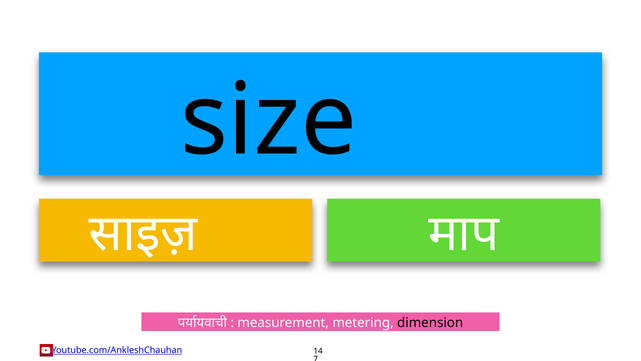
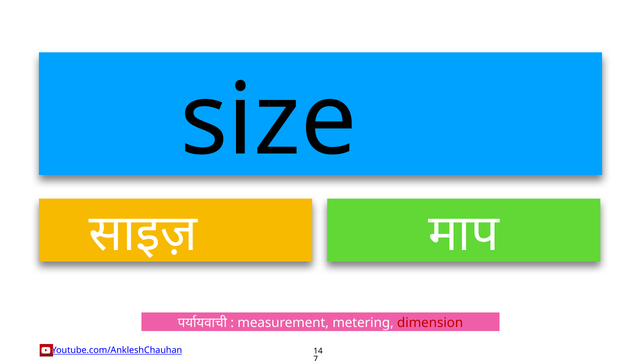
dimension colour: black -> red (430, 322)
